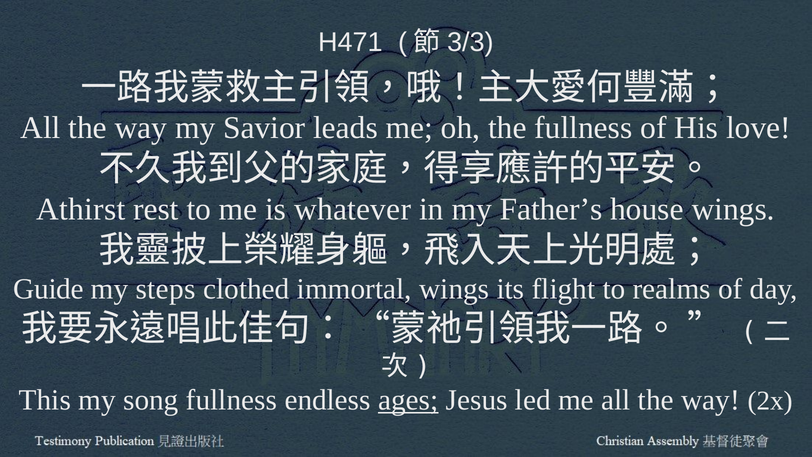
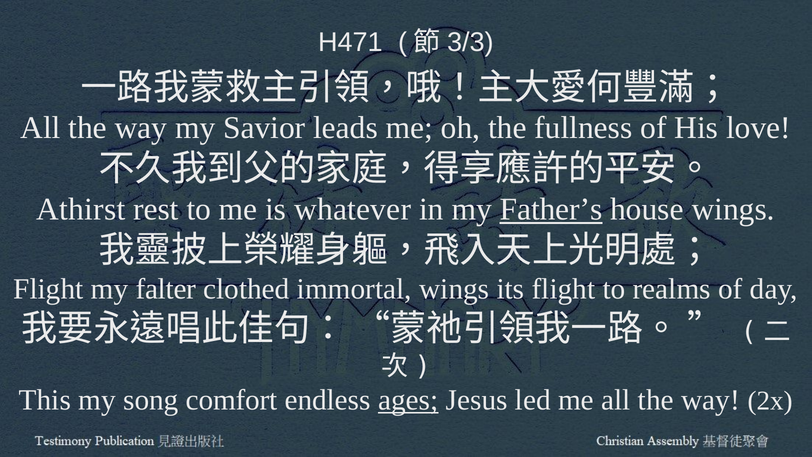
Father’s underline: none -> present (551, 209)
Guide: Guide -> Flight (48, 289)
steps: steps -> falter (166, 289)
song fullness: fullness -> comfort (232, 400)
